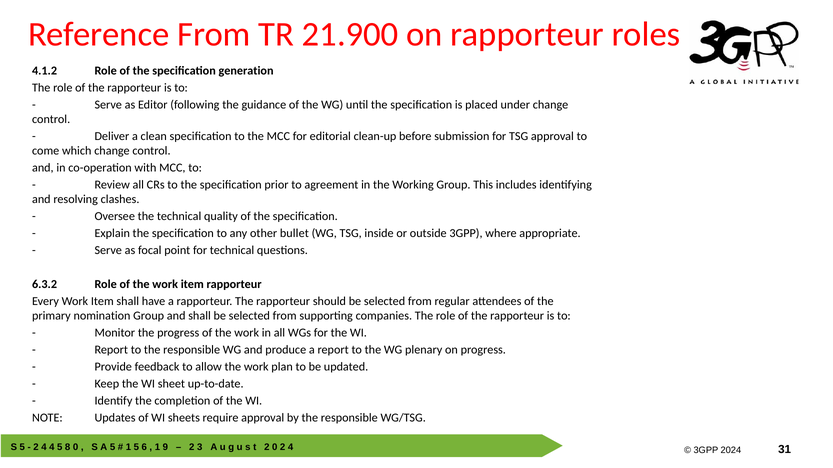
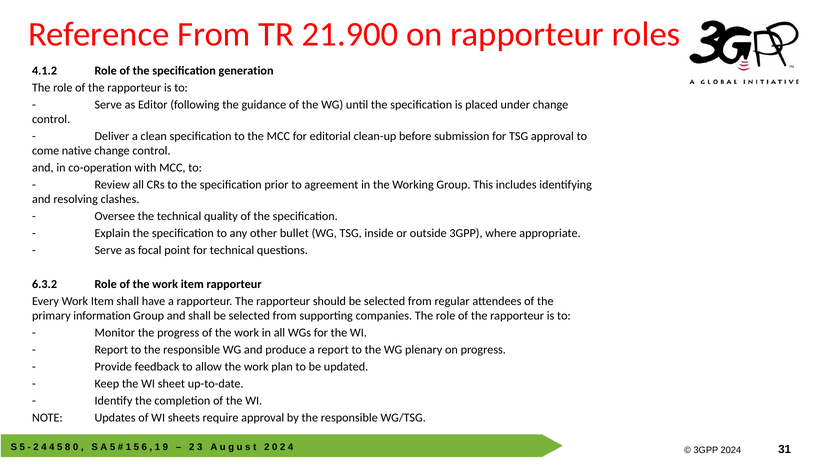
which: which -> native (77, 151)
nomination: nomination -> information (102, 316)
